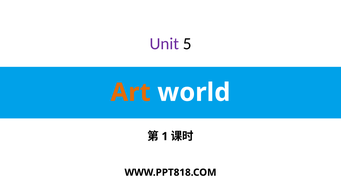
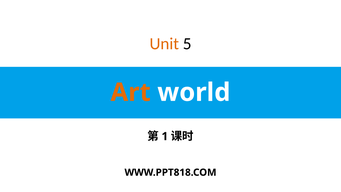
Unit colour: purple -> orange (164, 44)
